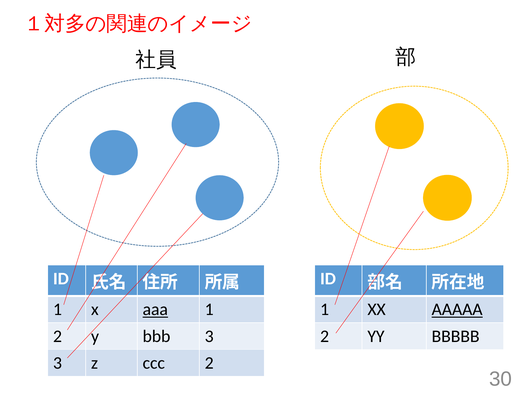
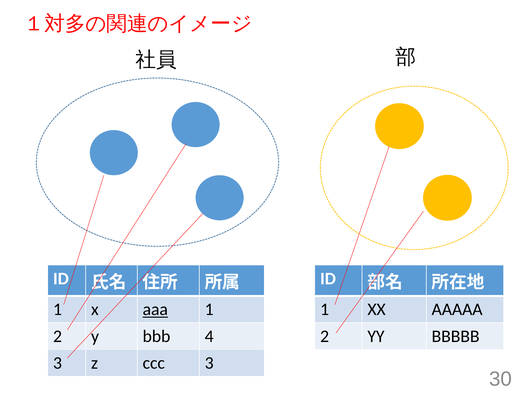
AAAAA underline: present -> none (457, 310)
bbb 3: 3 -> 4 (209, 337)
ccc 2: 2 -> 3 (209, 364)
